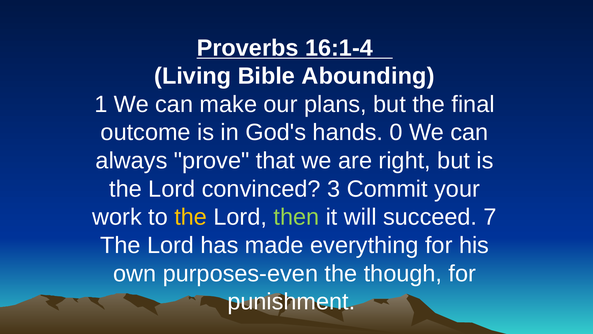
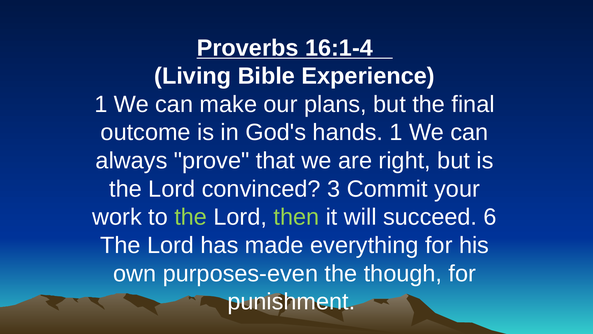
Abounding: Abounding -> Experience (368, 76)
hands 0: 0 -> 1 (396, 132)
the colour: yellow -> light green (191, 217)
7: 7 -> 6 (490, 217)
